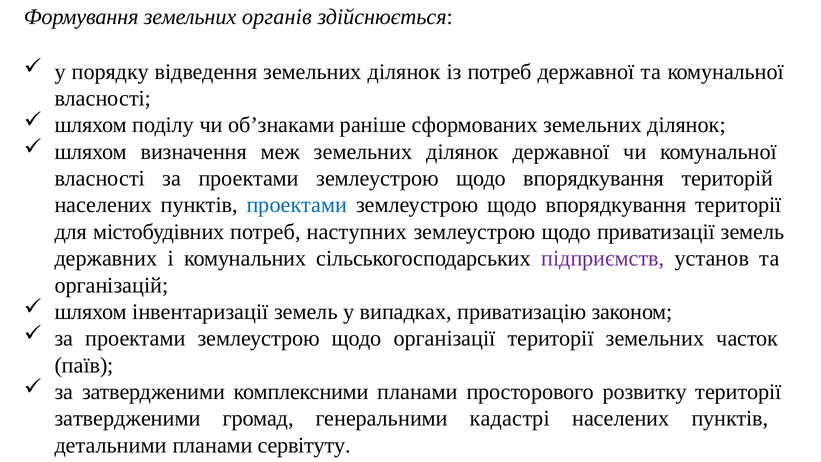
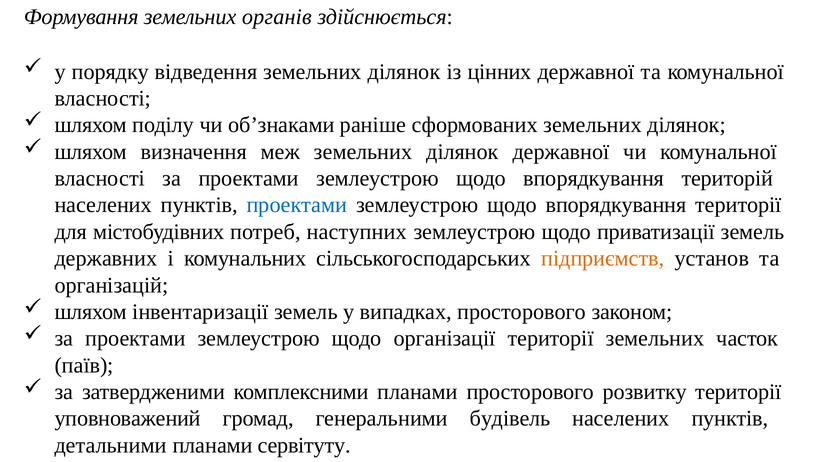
із потреб: потреб -> цінних (500, 72)
підприємств colour: purple -> orange (603, 258)
випадках приватизацію: приватизацію -> просторового (522, 312)
затвердженими: затвердженими -> уповноважений (128, 418)
кадастрі: кадастрі -> будівель (510, 418)
